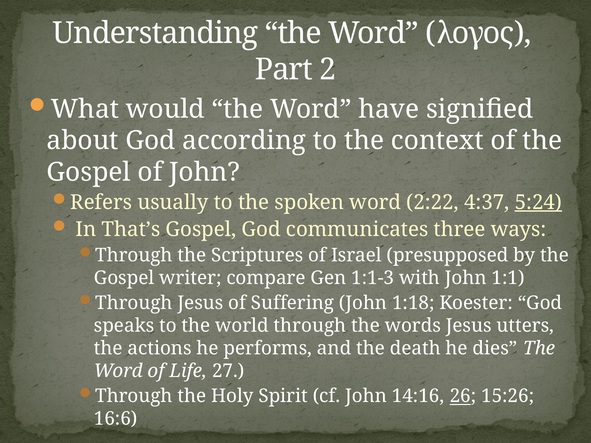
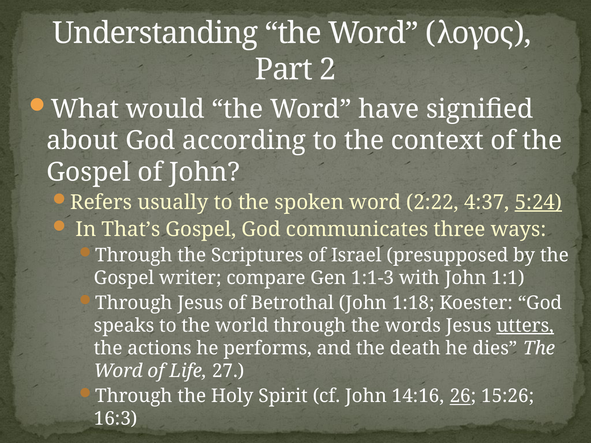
Suffering: Suffering -> Betrothal (293, 303)
utters underline: none -> present (525, 326)
16:6: 16:6 -> 16:3 (116, 419)
